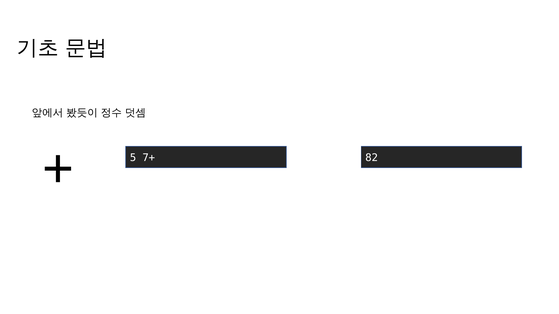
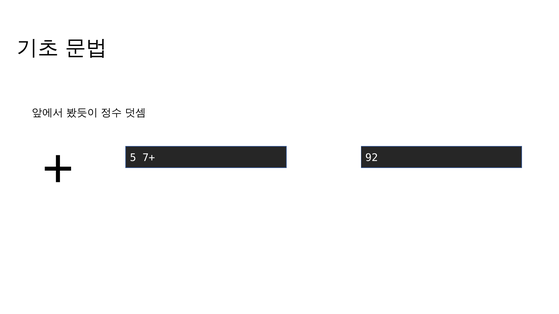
82: 82 -> 92 (372, 158)
